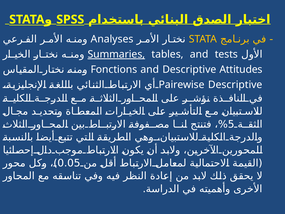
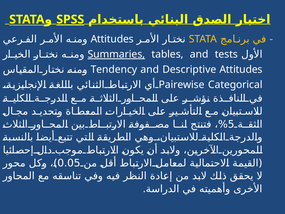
SPSS underline: none -> present (70, 19)
Analyses: Analyses -> Attitudes (112, 39)
Fonctions: Fonctions -> Tendency (114, 69)
Pairewise Descriptive: Descriptive -> Categorical (235, 85)
